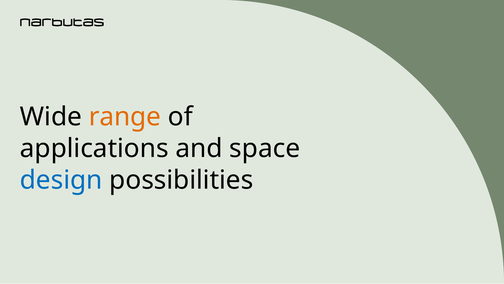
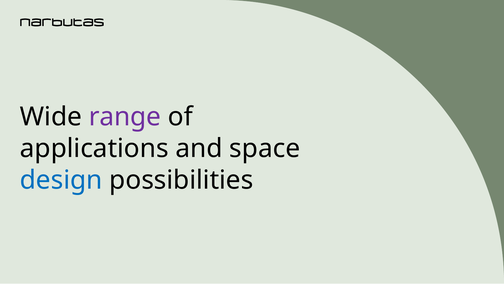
range colour: orange -> purple (125, 117)
